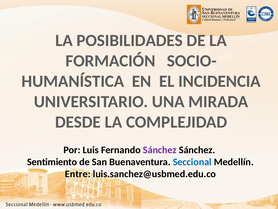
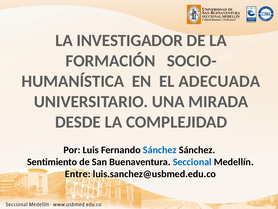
POSIBILIDADES: POSIBILIDADES -> INVESTIGADOR (130, 40)
INCIDENCIA: INCIDENCIA -> ADECUADA (219, 81)
Sánchez colour: purple -> blue (160, 150)
